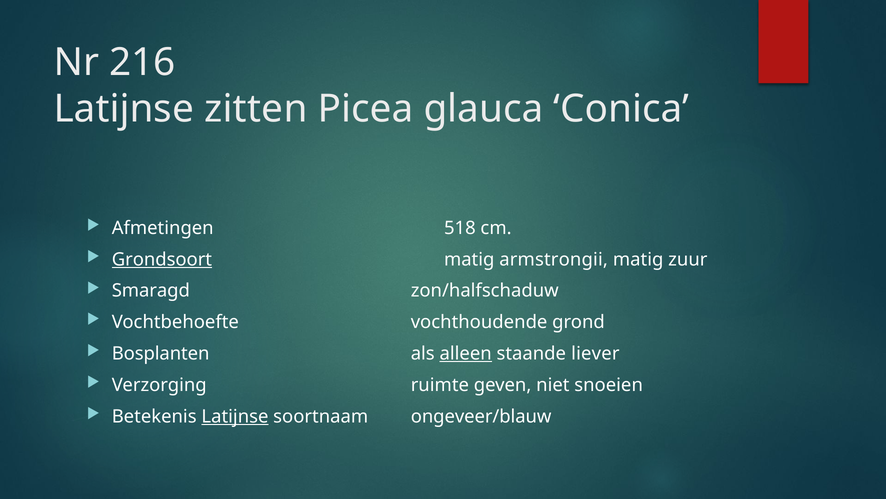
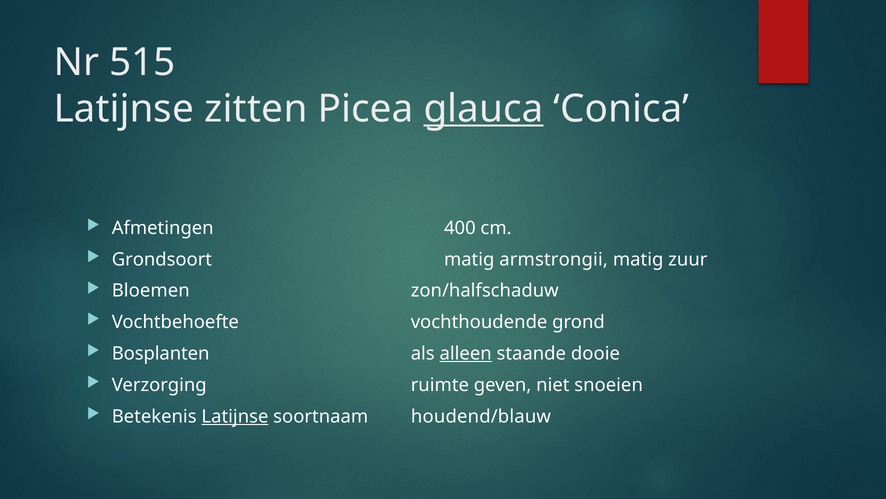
216: 216 -> 515 (142, 62)
glauca underline: none -> present (484, 109)
518: 518 -> 400 (460, 228)
Grondsoort underline: present -> none (162, 259)
Smaragd: Smaragd -> Bloemen (151, 290)
liever: liever -> dooie (595, 353)
ongeveer/blauw: ongeveer/blauw -> houdend/blauw (481, 416)
